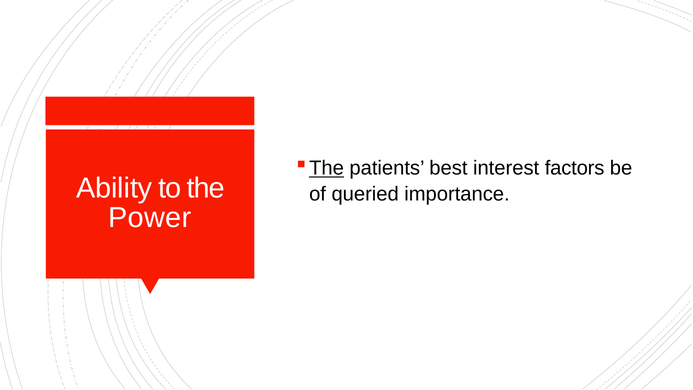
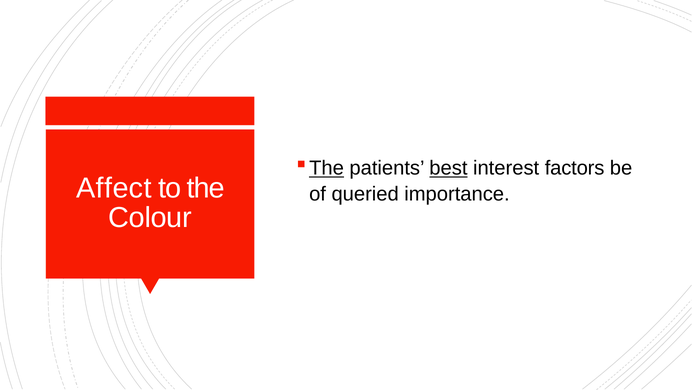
best underline: none -> present (448, 168)
Ability: Ability -> Affect (114, 188)
Power: Power -> Colour (150, 217)
